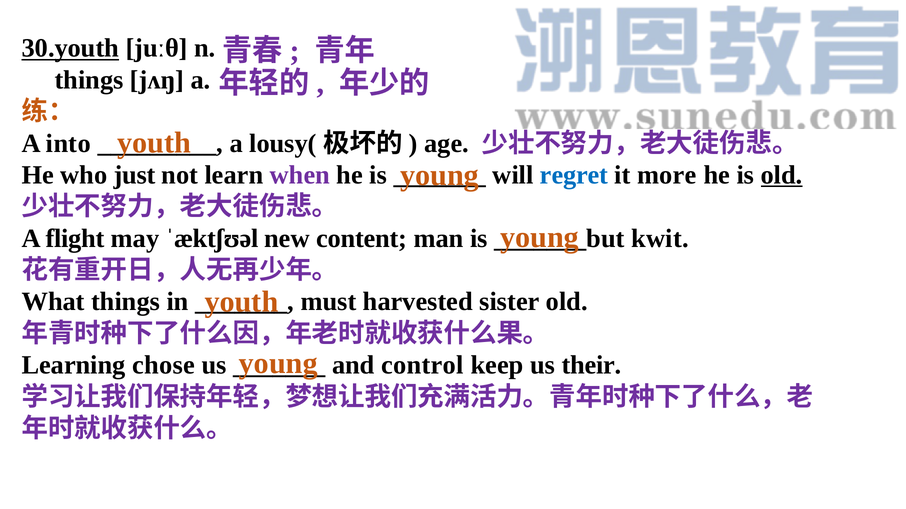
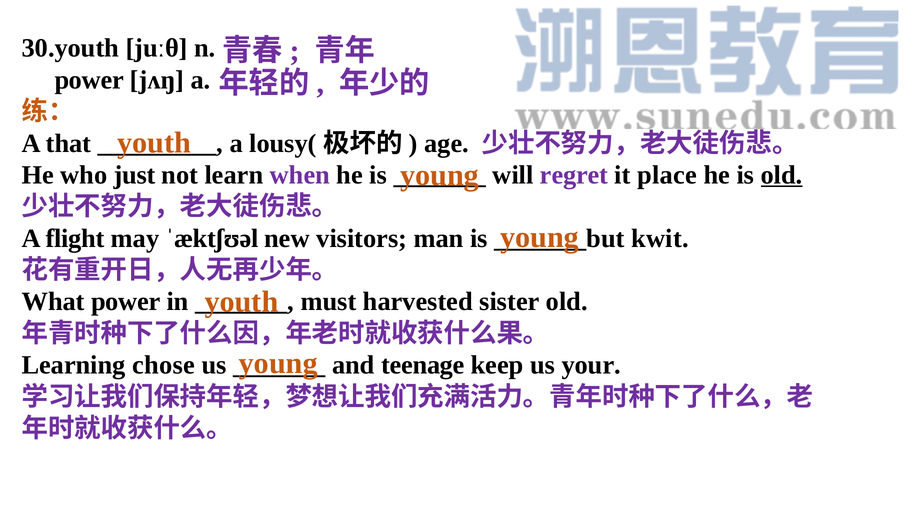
30.youth underline: present -> none (70, 48)
things: things -> power (89, 80)
into: into -> that (68, 143)
regret colour: blue -> purple (574, 175)
more: more -> place (667, 175)
content: content -> visitors (362, 239)
What things: things -> power (126, 302)
control: control -> teenage (423, 366)
their: their -> your (591, 366)
